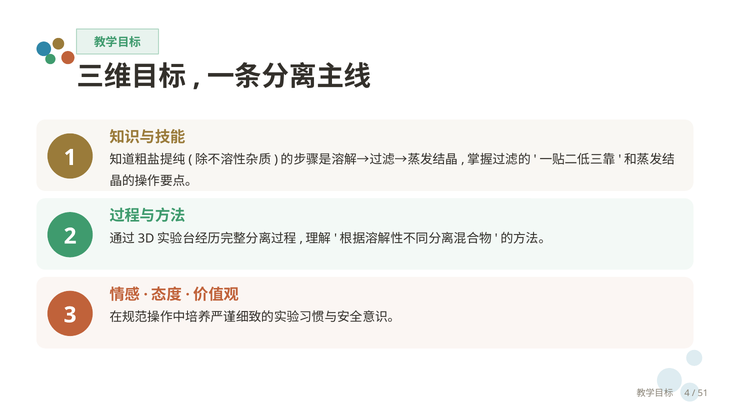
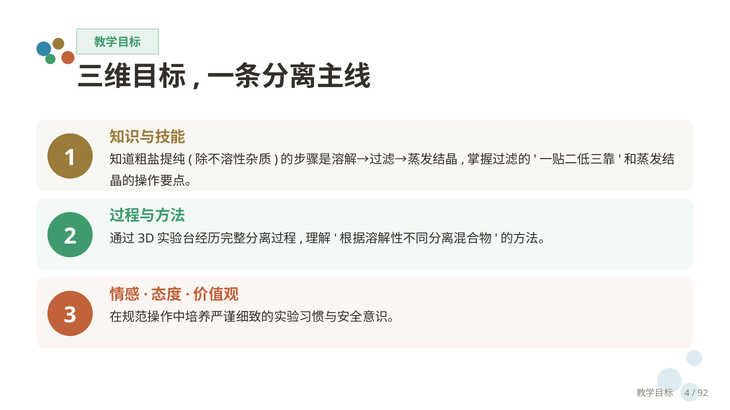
51: 51 -> 92 (703, 394)
